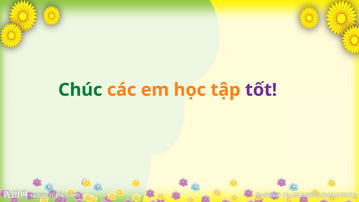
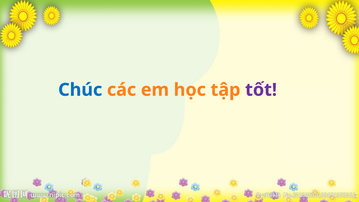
Chúc colour: green -> blue (80, 90)
